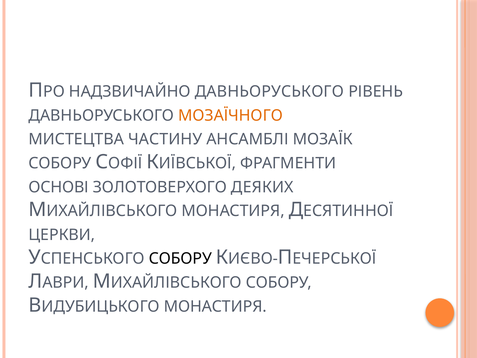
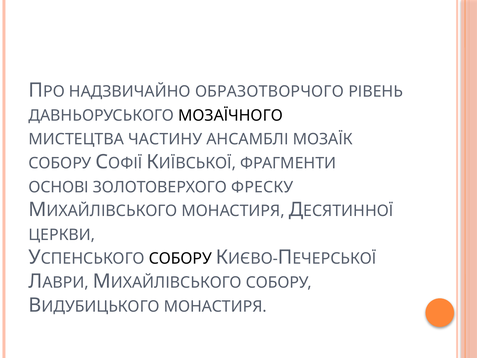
НАДЗВИЧАЙНО ДАВНЬОРУСЬКОГО: ДАВНЬОРУСЬКОГО -> ОБРАЗОТВОРЧОГО (269, 92)
МОЗАЇЧНОГО colour: orange -> black (230, 115)
ДЕЯКИХ: ДЕЯКИХ -> ФРЕСКУ (262, 187)
